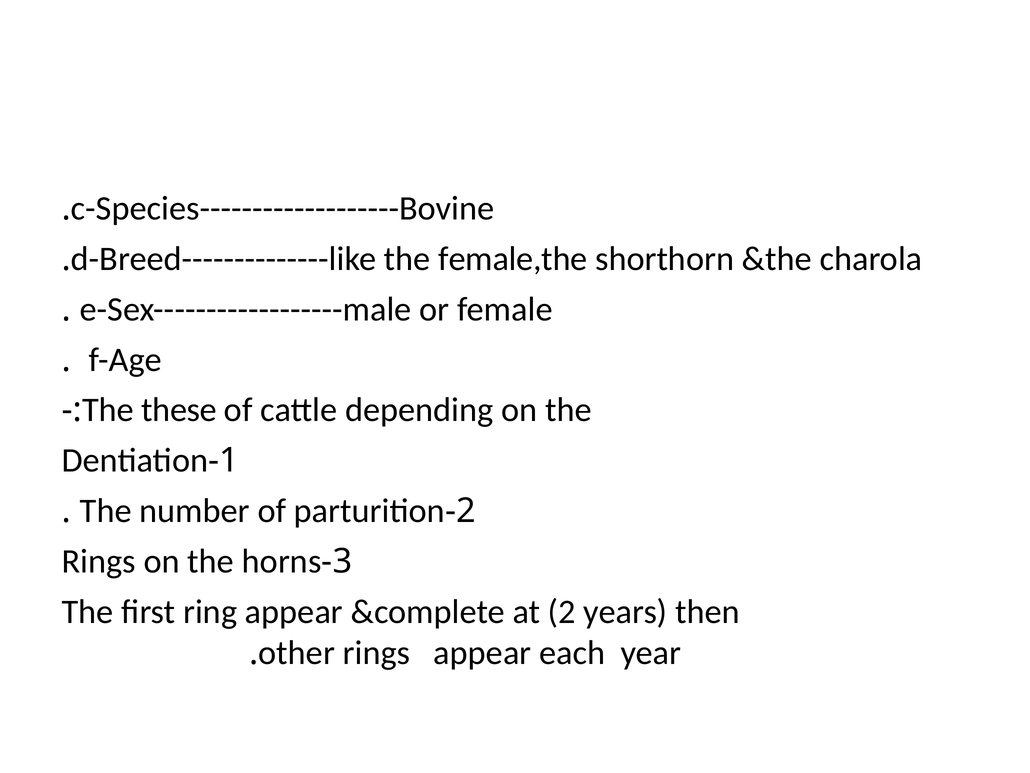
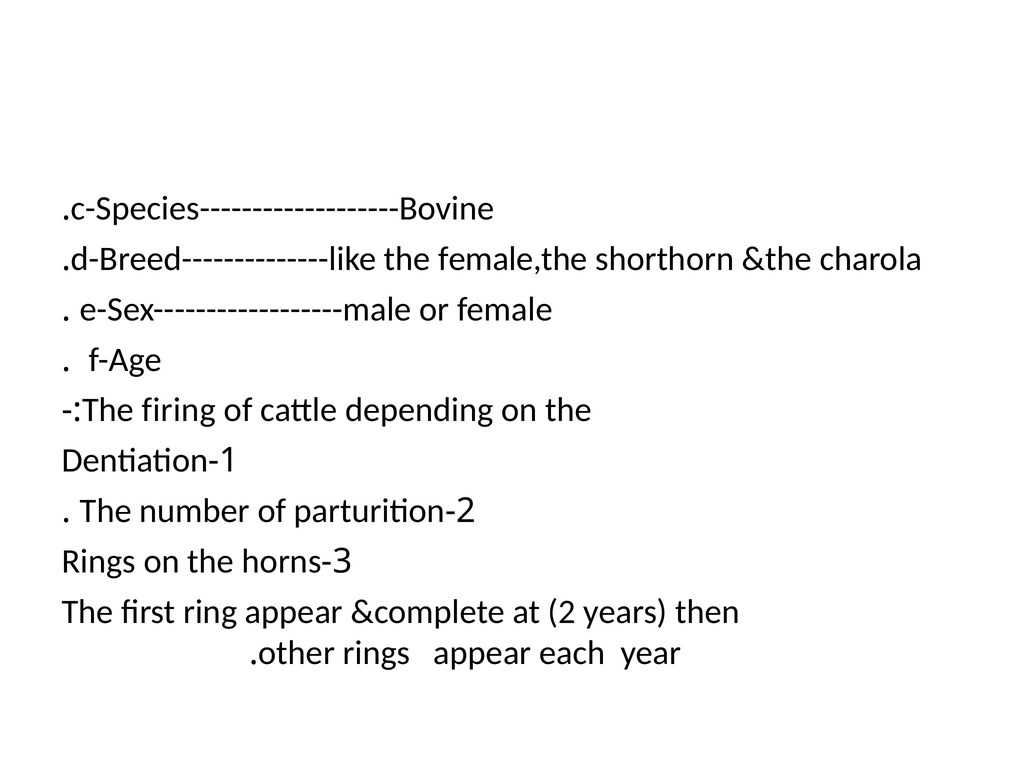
these: these -> firing (179, 410)
